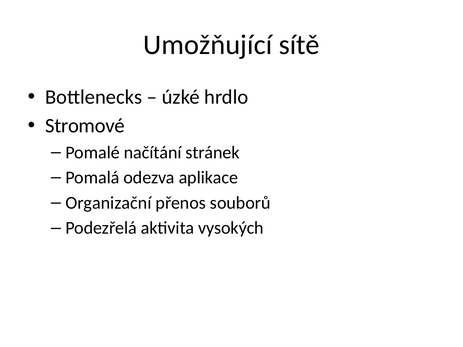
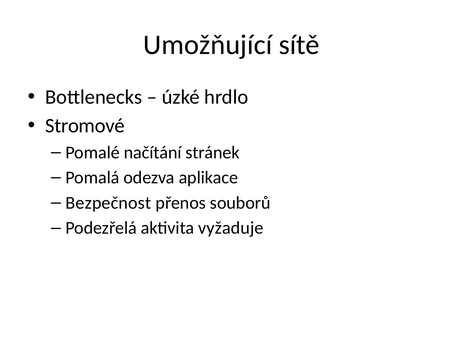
Organizační: Organizační -> Bezpečnost (108, 203)
vysokých: vysokých -> vyžaduje (231, 228)
